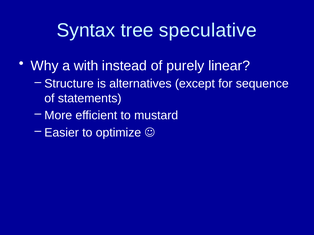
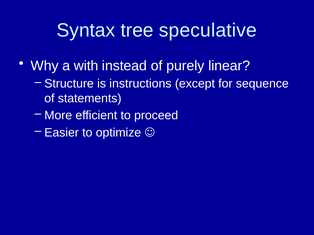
alternatives: alternatives -> instructions (140, 84)
mustard: mustard -> proceed (156, 116)
